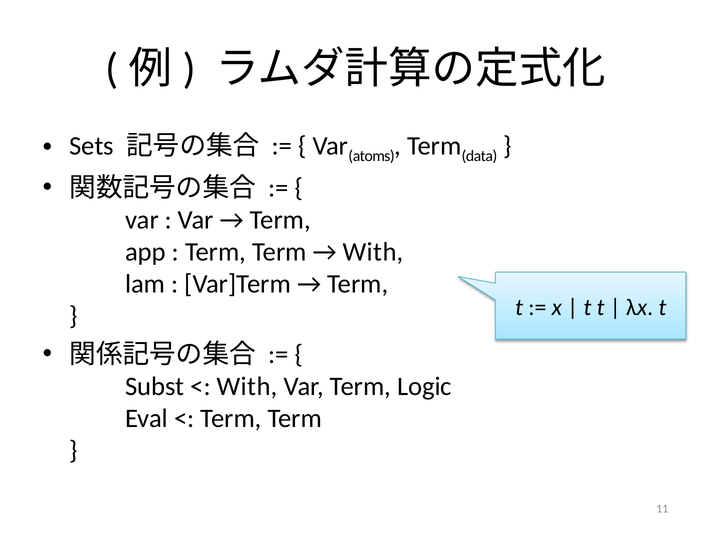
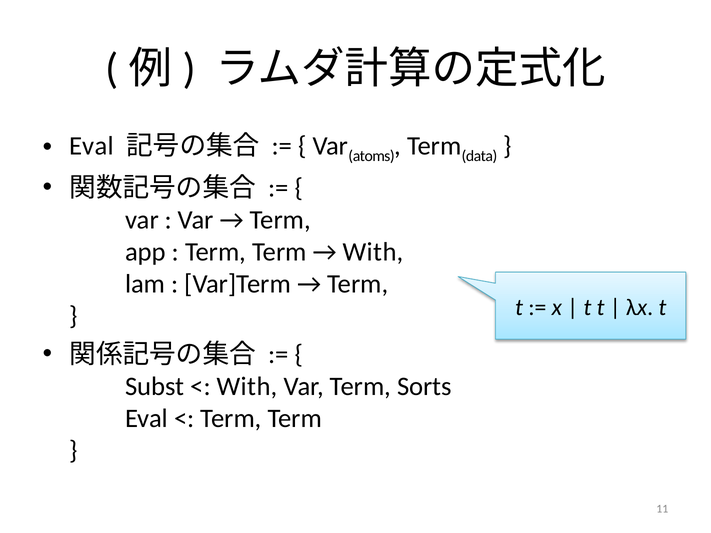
Sets: Sets -> Eval (91, 146)
Logic: Logic -> Sorts (424, 387)
